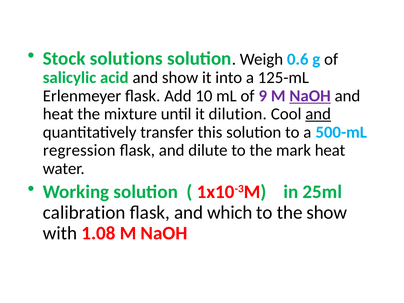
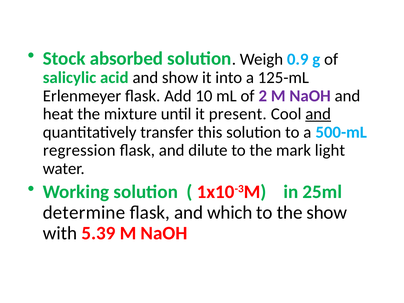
solutions: solutions -> absorbed (126, 59)
0.6: 0.6 -> 0.9 (298, 59)
9: 9 -> 2 (263, 96)
NaOH underline: present -> none (310, 96)
dilution: dilution -> present (238, 114)
mark heat: heat -> light (330, 150)
calibration: calibration -> determine (84, 212)
1.08: 1.08 -> 5.39 (98, 233)
